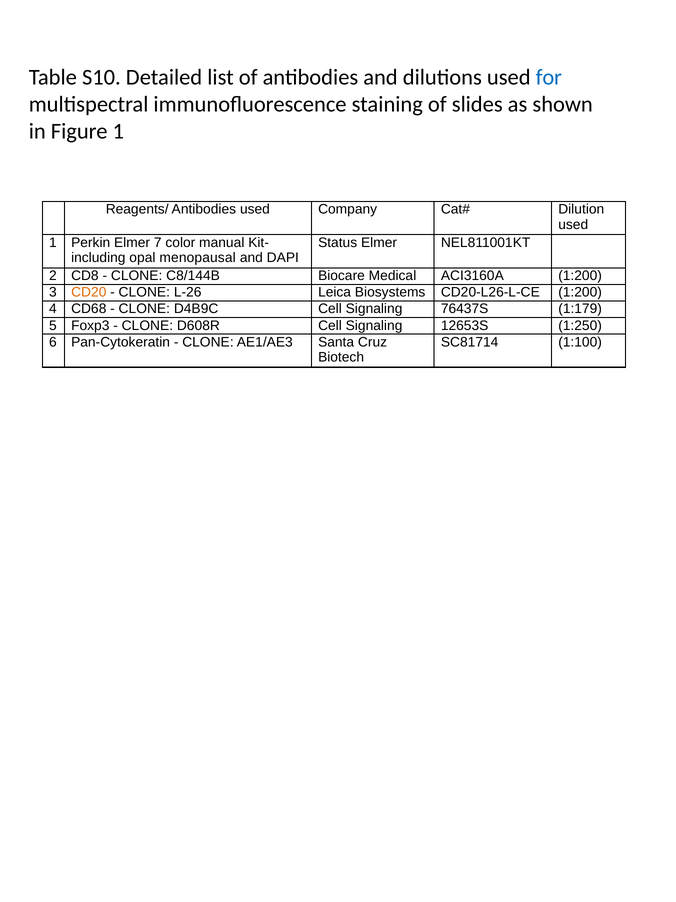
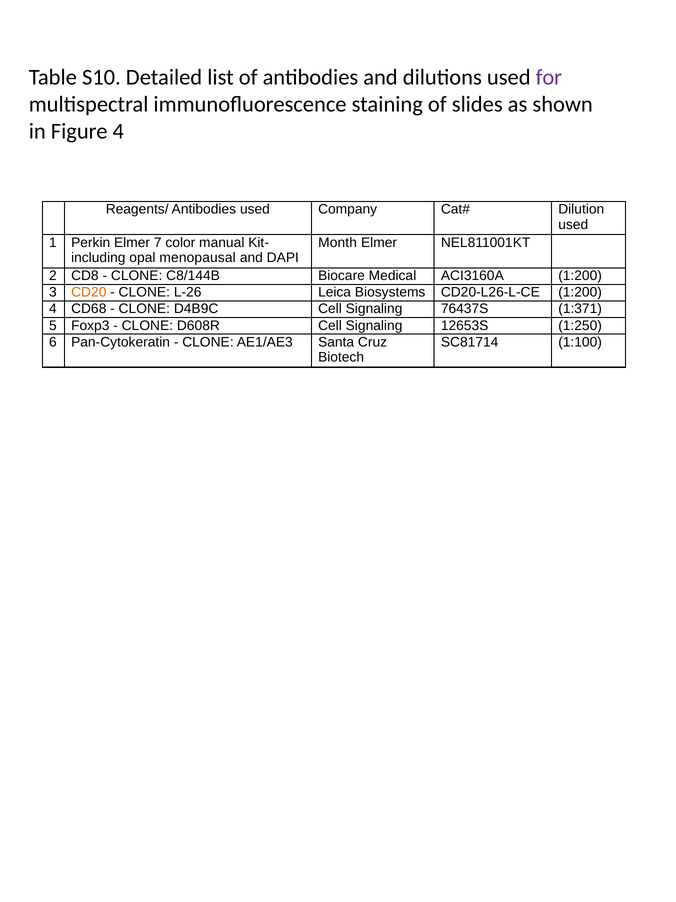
for colour: blue -> purple (549, 77)
Figure 1: 1 -> 4 (118, 131)
Status: Status -> Month (338, 242)
1:179: 1:179 -> 1:371 (580, 309)
